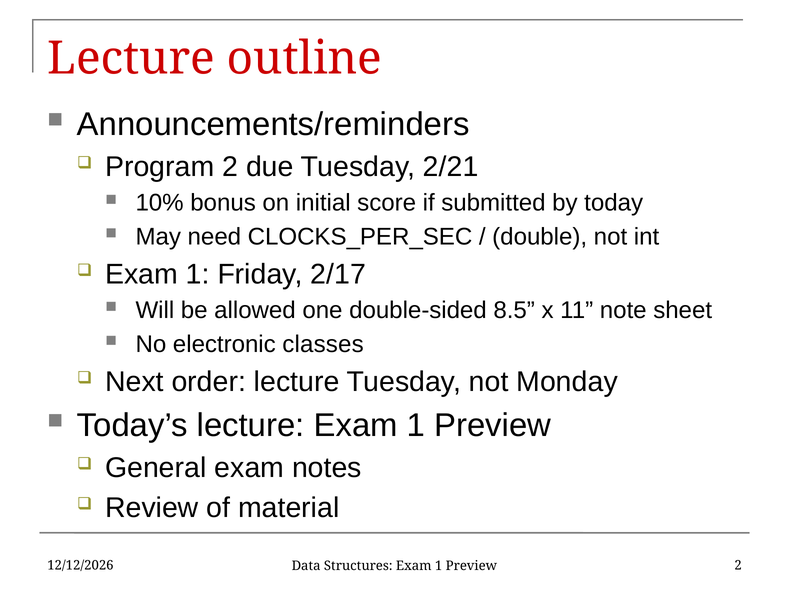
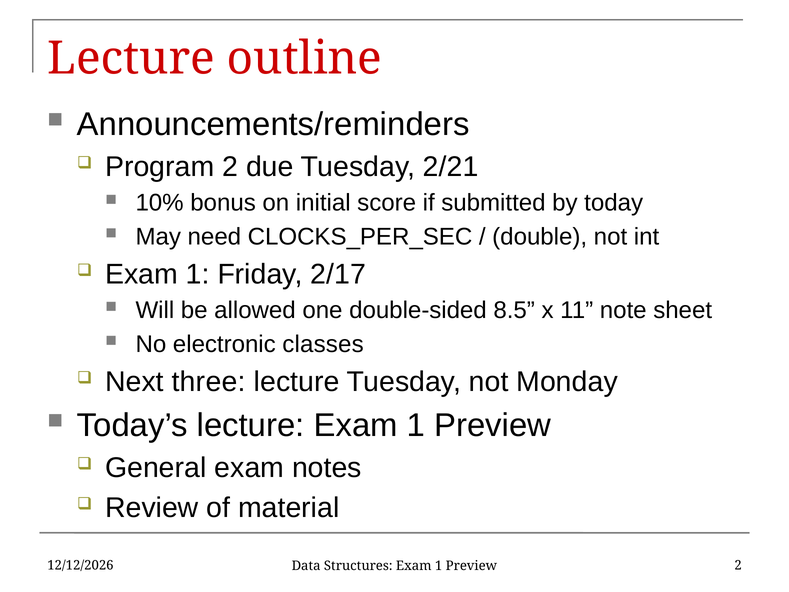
order: order -> three (209, 382)
